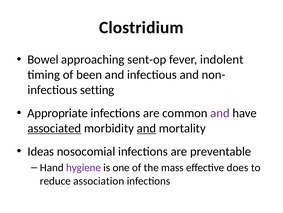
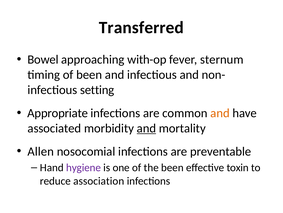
Clostridium: Clostridium -> Transferred (141, 27)
sent-op: sent-op -> with-op (147, 59)
indolent: indolent -> sternum (222, 59)
and colour: purple -> orange (220, 113)
associated underline: present -> none (54, 128)
Ideas: Ideas -> Allen (41, 151)
the mass: mass -> been (172, 167)
does: does -> toxin (238, 167)
